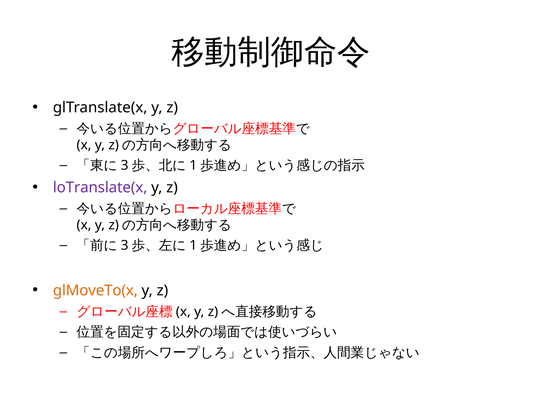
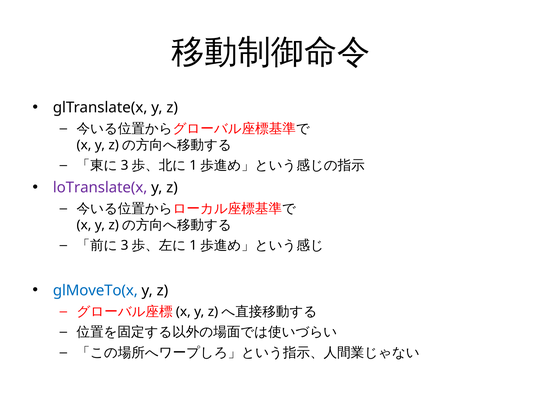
glMoveTo(x colour: orange -> blue (95, 291)
